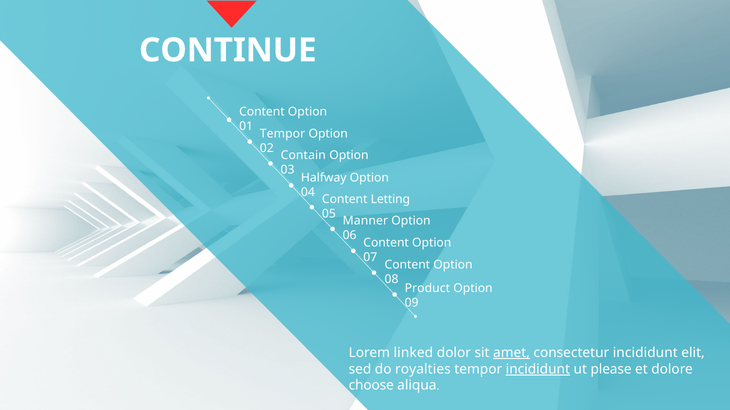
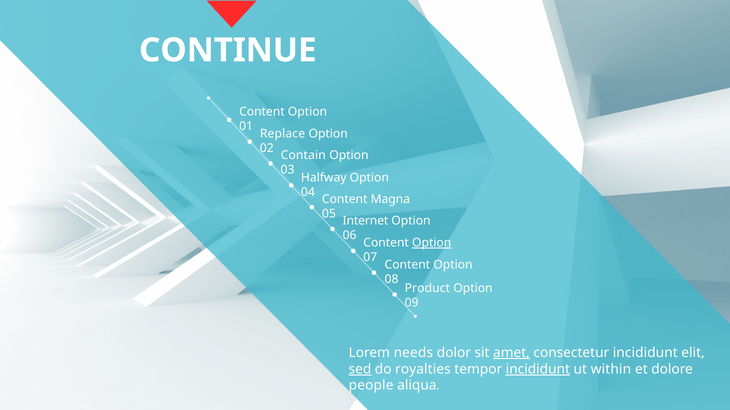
Tempor: Tempor -> Replace (283, 134)
Letting: Letting -> Magna (390, 200)
Manner: Manner -> Internet (365, 221)
Option underline: none -> present (432, 243)
linked: linked -> needs (413, 353)
sed underline: none -> present (360, 370)
please: please -> within (611, 370)
choose: choose -> people (371, 386)
